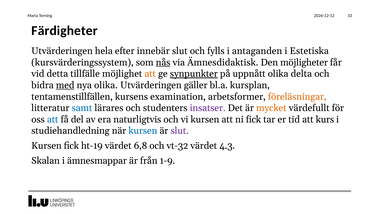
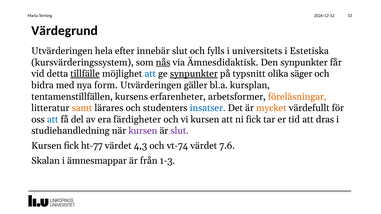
Färdigheter: Färdigheter -> Värdegrund (65, 31)
antaganden: antaganden -> universitets (257, 51)
Den möjligheter: möjligheter -> synpunkter (304, 62)
tillfälle underline: none -> present (85, 74)
att colour: orange -> blue (150, 74)
uppnått: uppnått -> typsnitt (249, 74)
delta: delta -> säger (301, 74)
med underline: present -> none (65, 85)
nya olika: olika -> form (106, 85)
examination: examination -> erfarenheter (178, 97)
samt colour: blue -> orange (82, 108)
insatser colour: purple -> blue (208, 108)
naturligtvis: naturligtvis -> färdigheter (137, 120)
kurs: kurs -> dras (325, 120)
kursen colour: blue -> purple (143, 131)
ht-19: ht-19 -> ht-77 (92, 146)
6,8: 6,8 -> 4,3 (140, 146)
vt-32: vt-32 -> vt-74 (177, 146)
4.3: 4.3 -> 7.6 (227, 146)
1-9: 1-9 -> 1-3 (167, 161)
